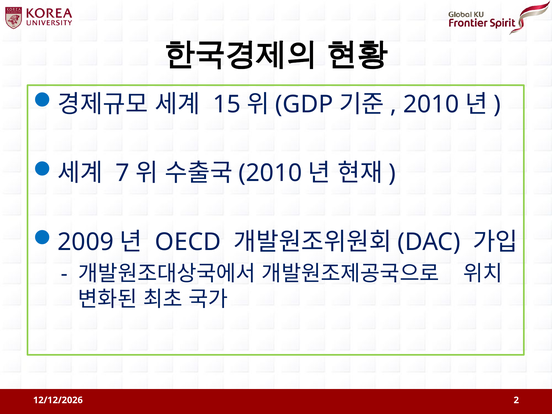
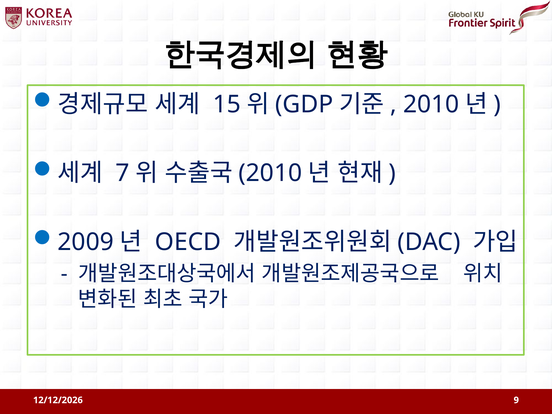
2: 2 -> 9 (516, 400)
